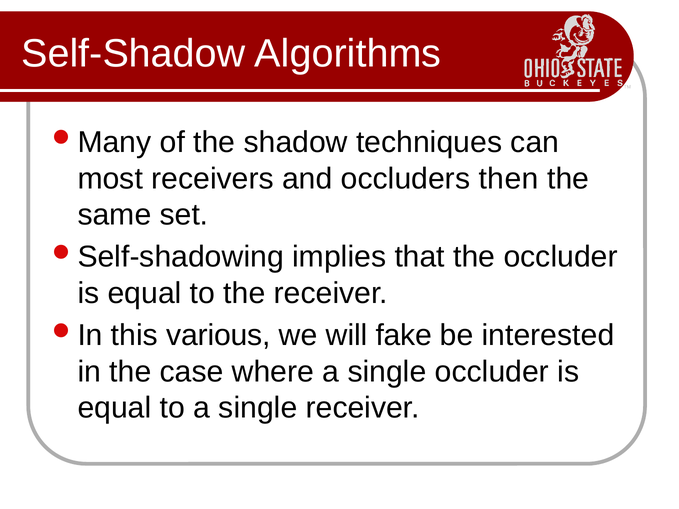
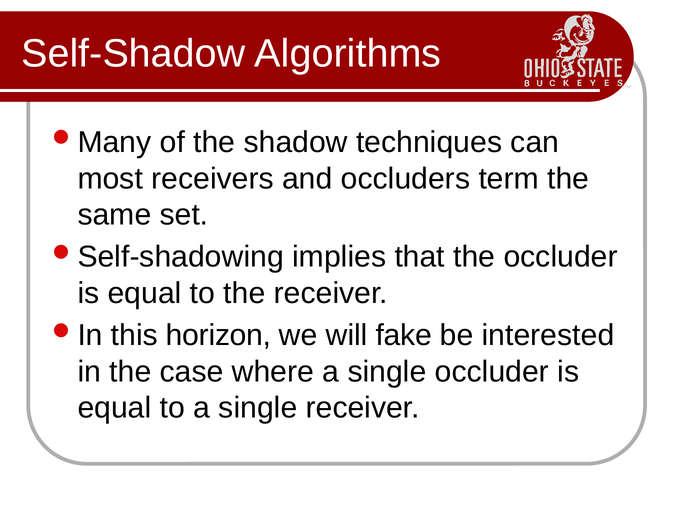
then: then -> term (509, 179)
various: various -> horizon (219, 336)
